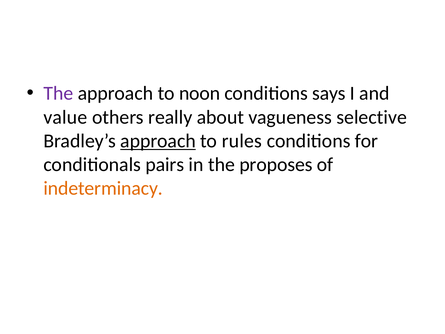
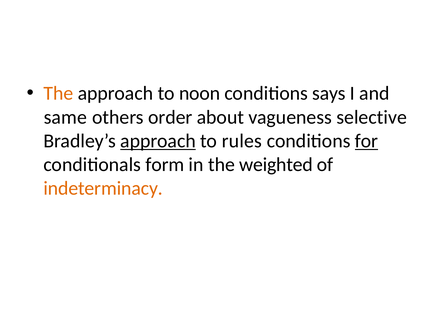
The colour: purple -> orange (58, 93)
value: value -> same (65, 117)
really: really -> order (170, 117)
for underline: none -> present (366, 141)
pairs: pairs -> form (165, 165)
proposes: proposes -> weighted (276, 165)
